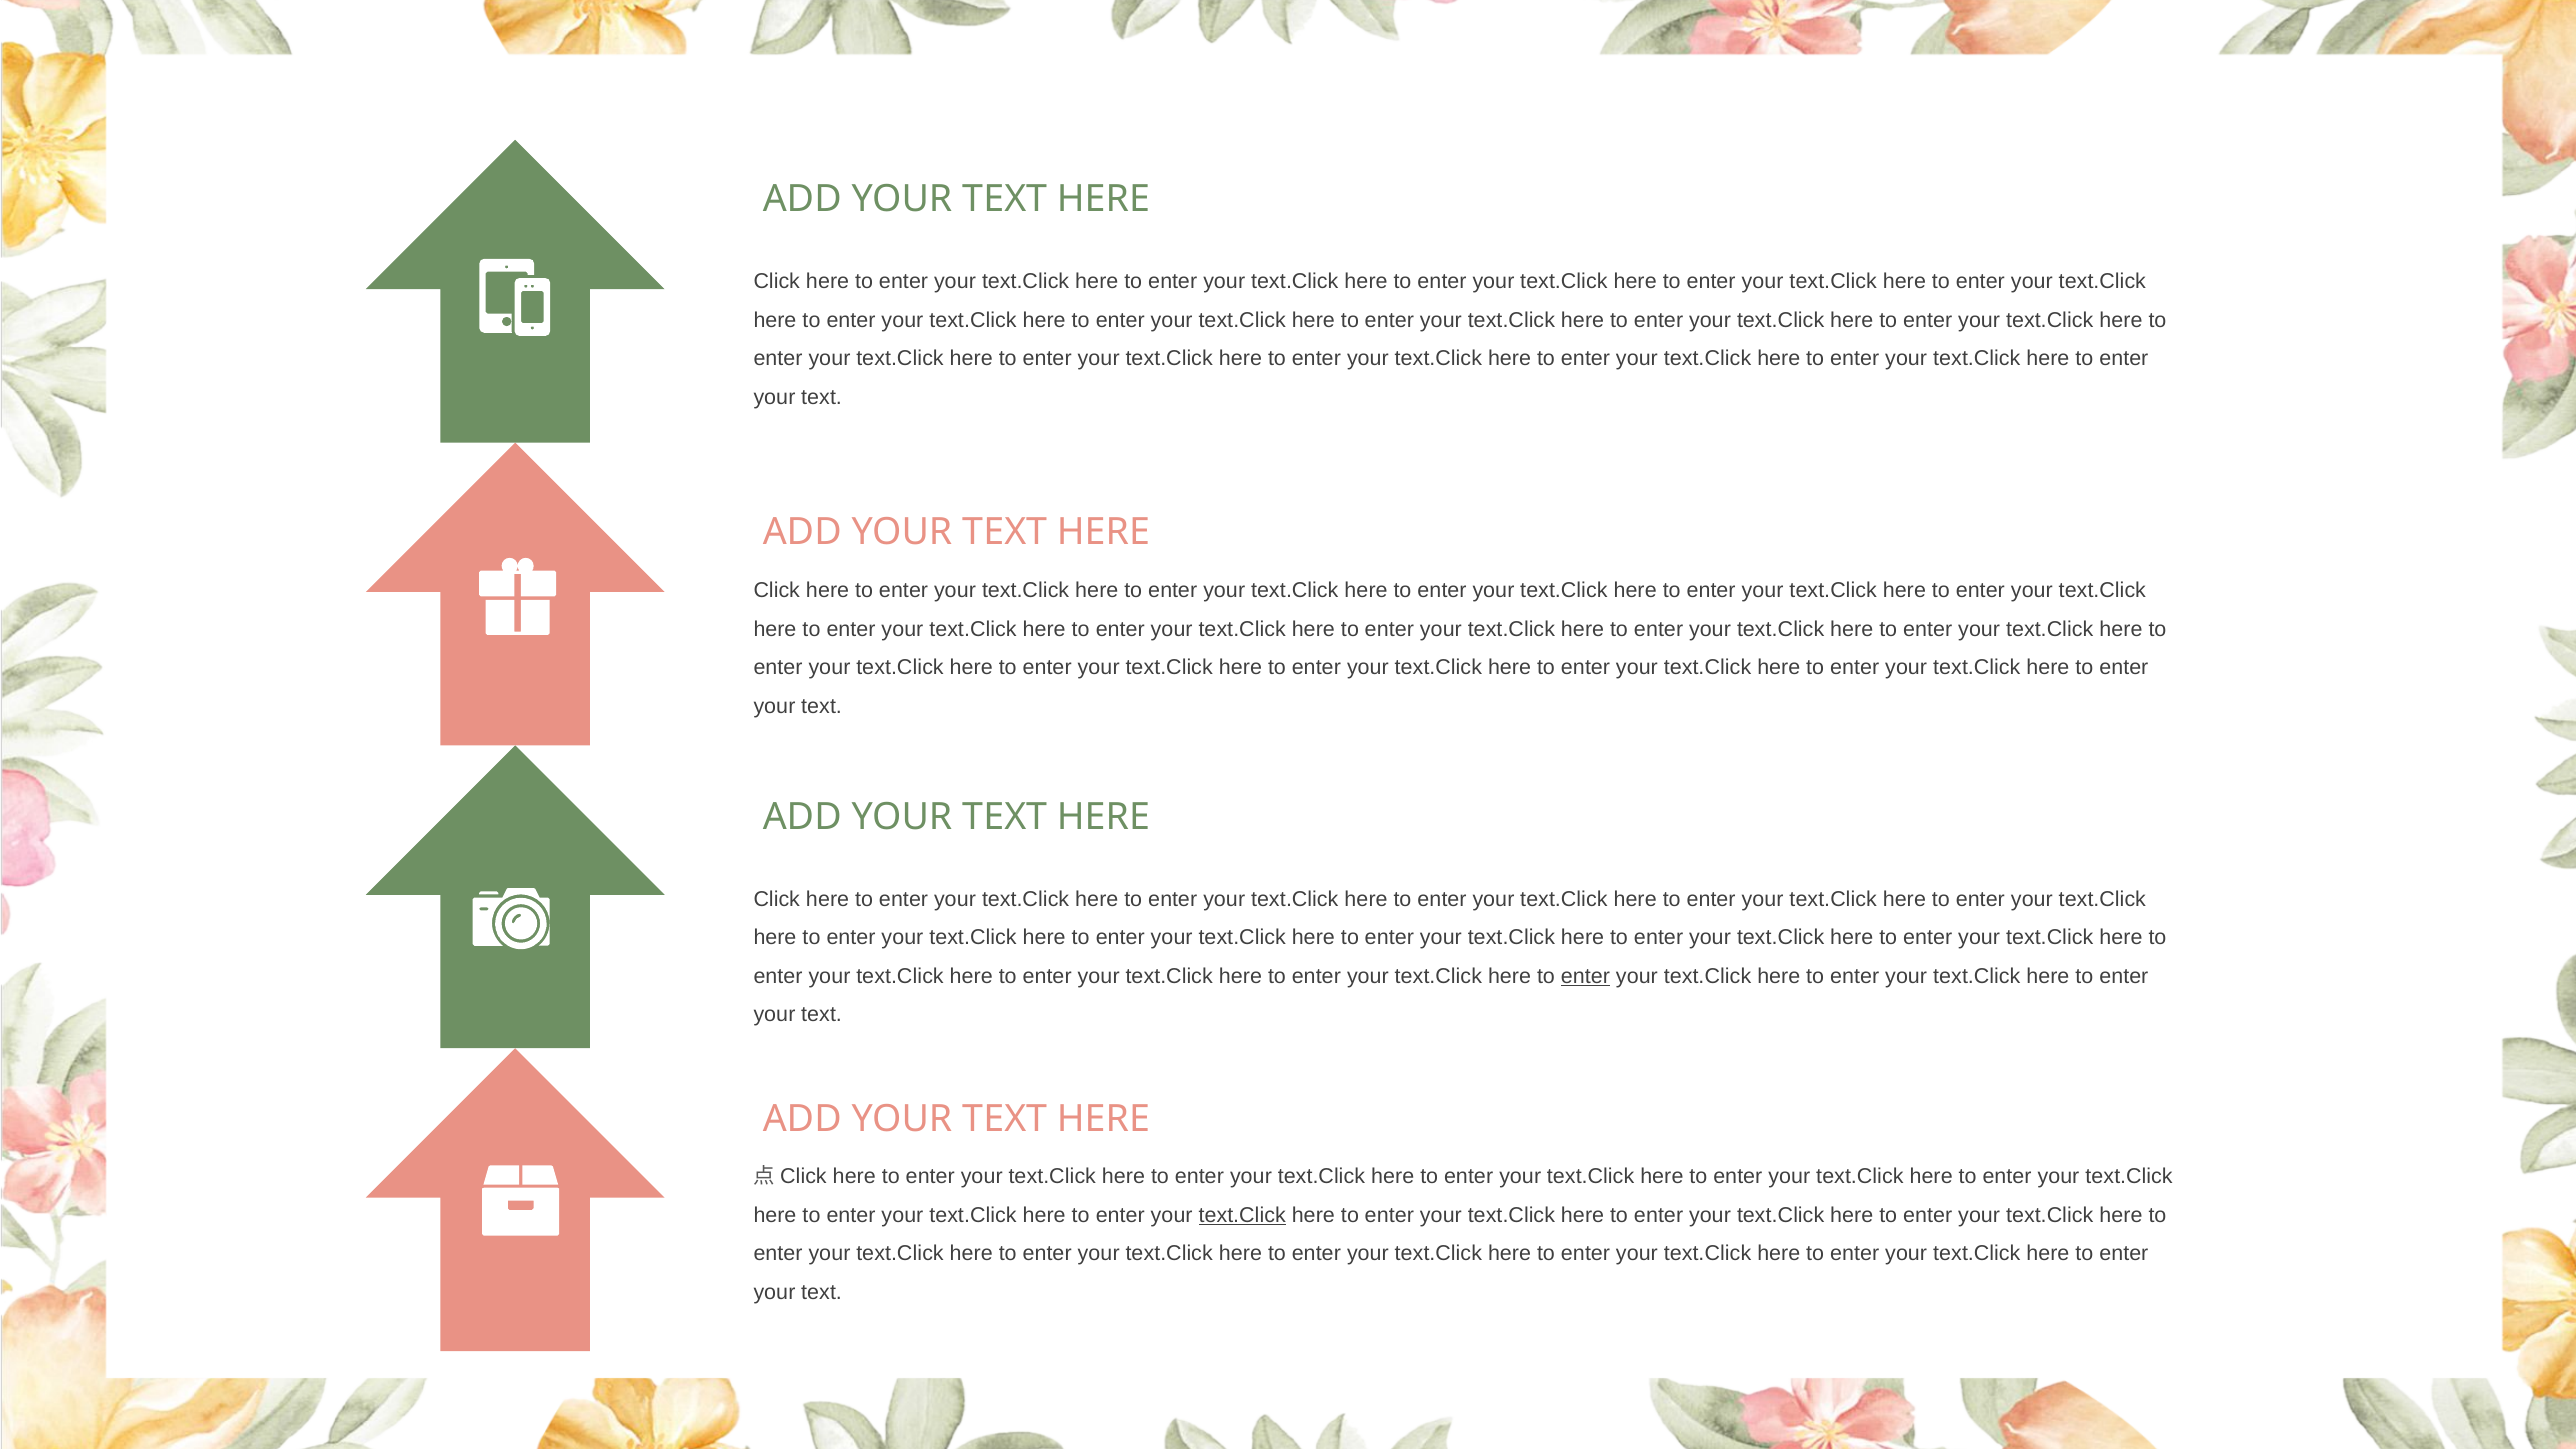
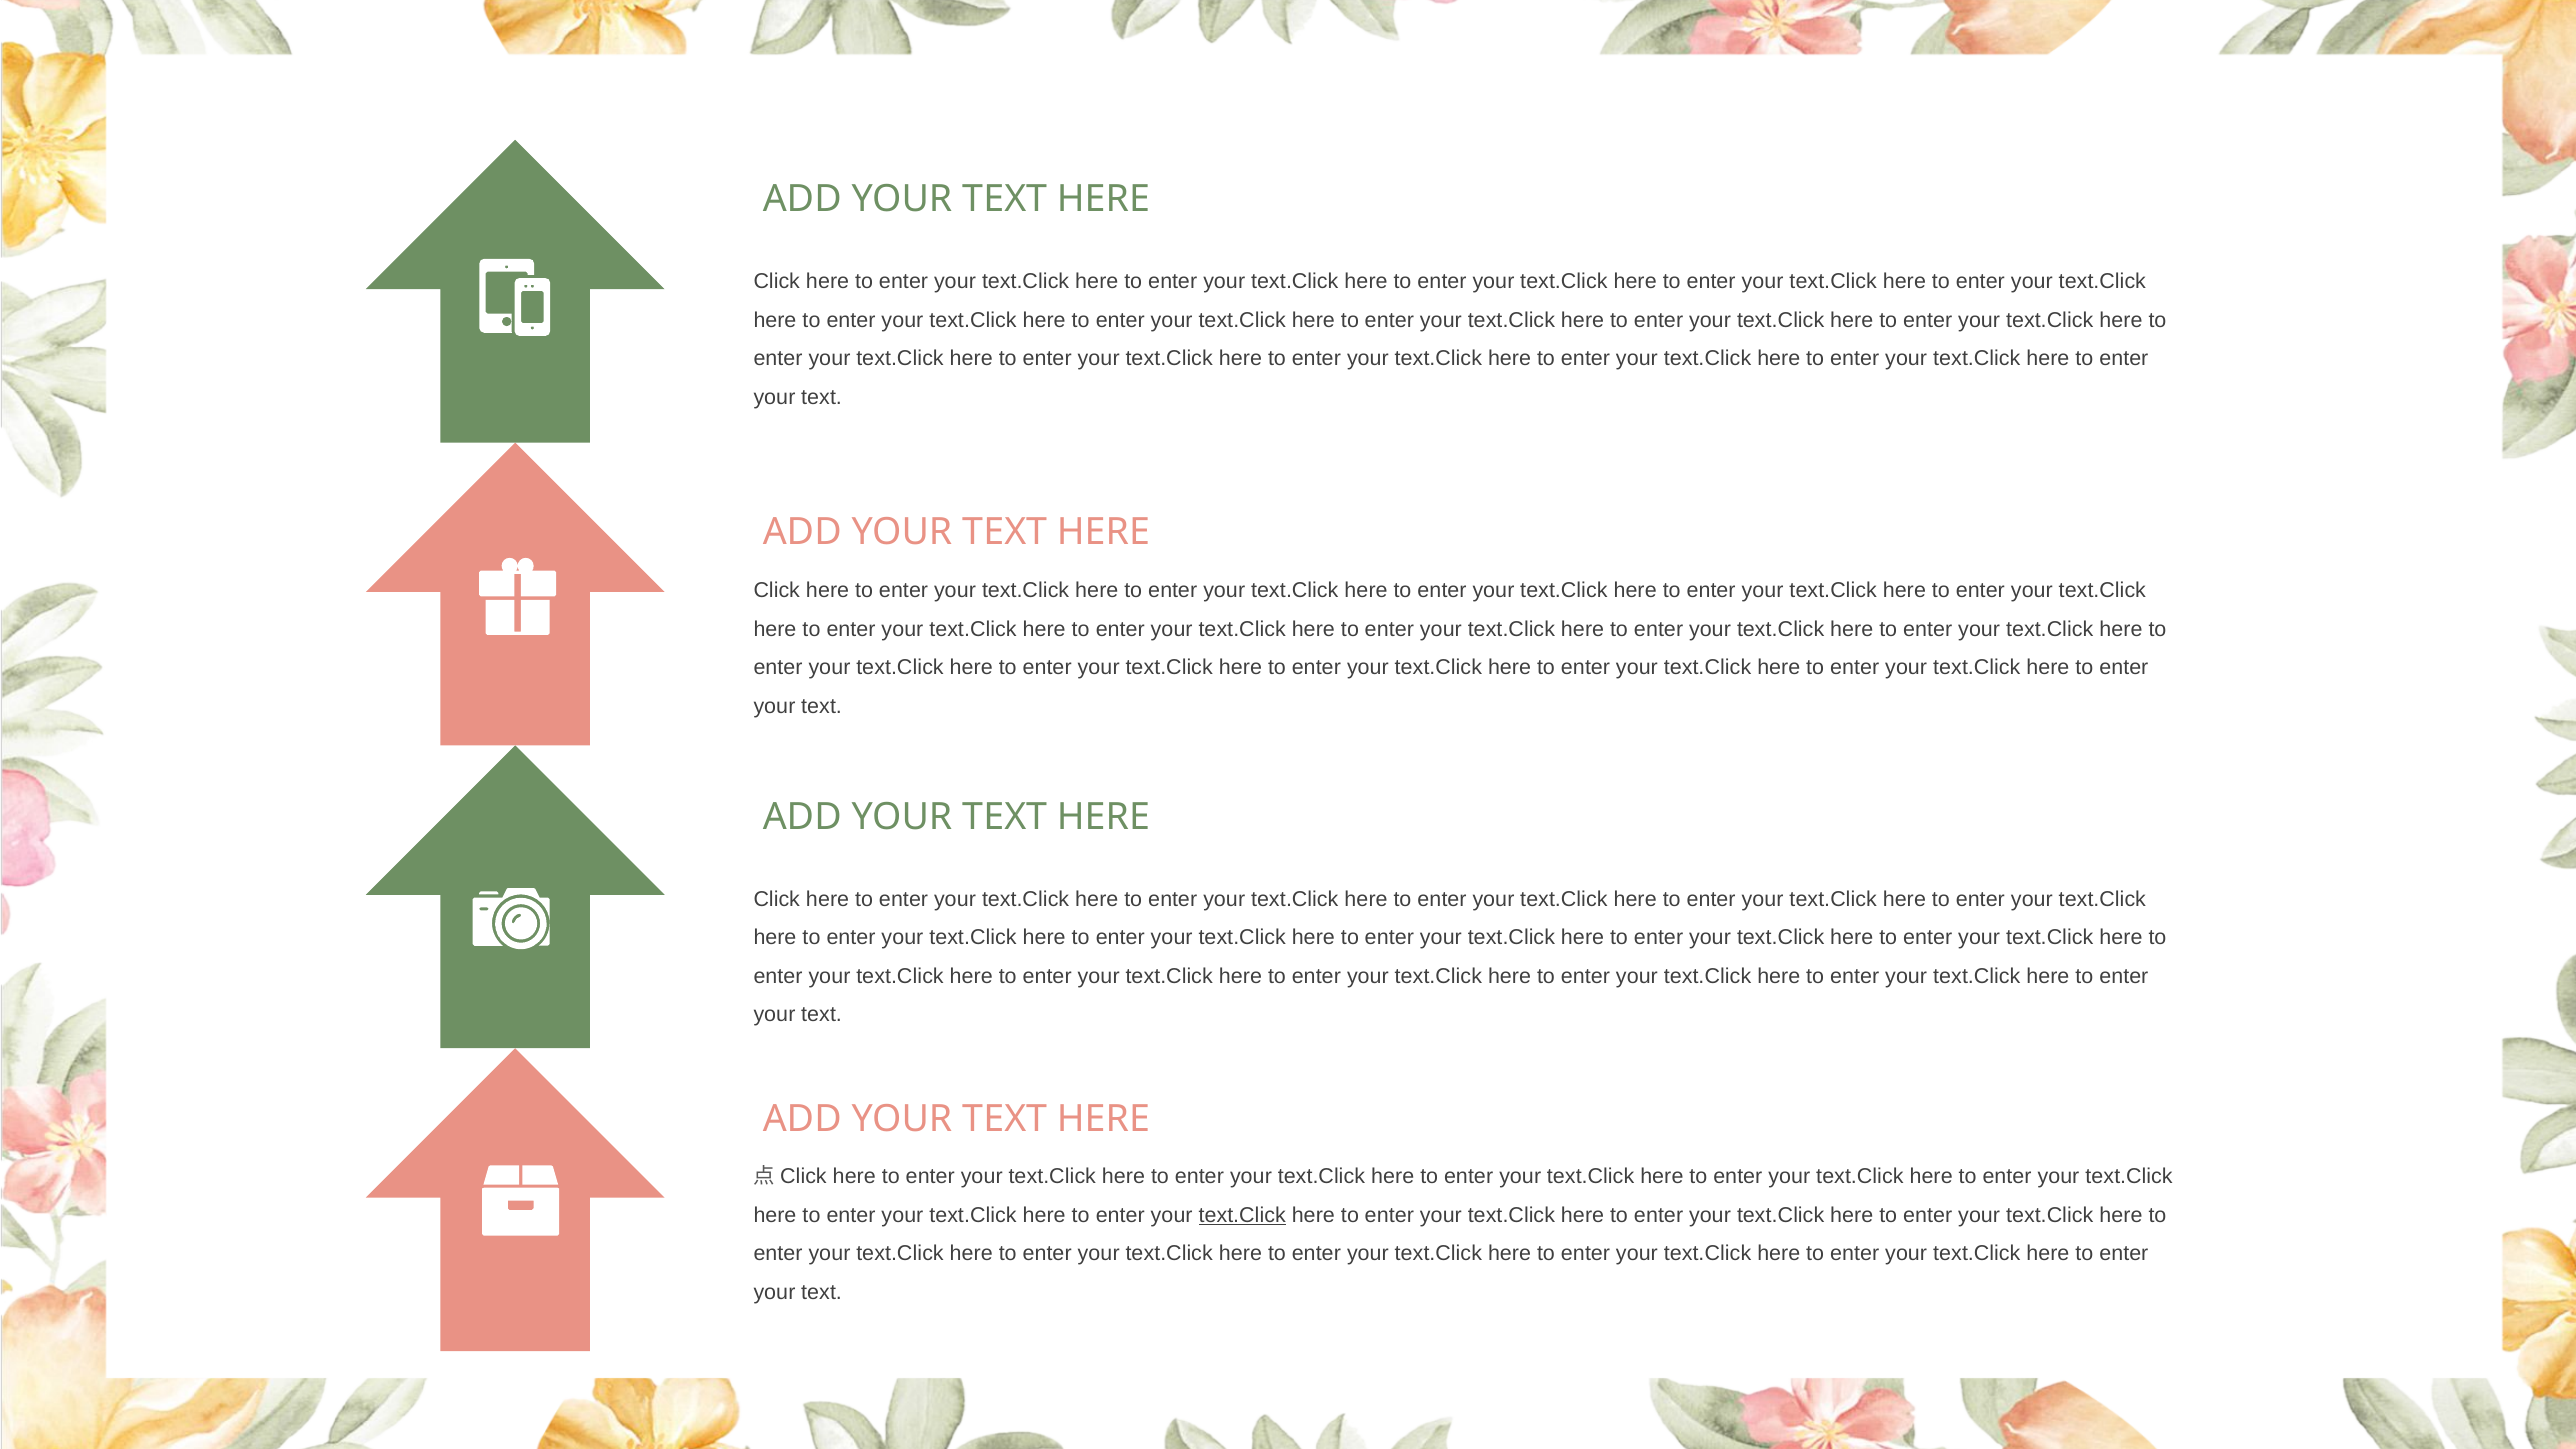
enter underline: present -> none (1585, 976)
